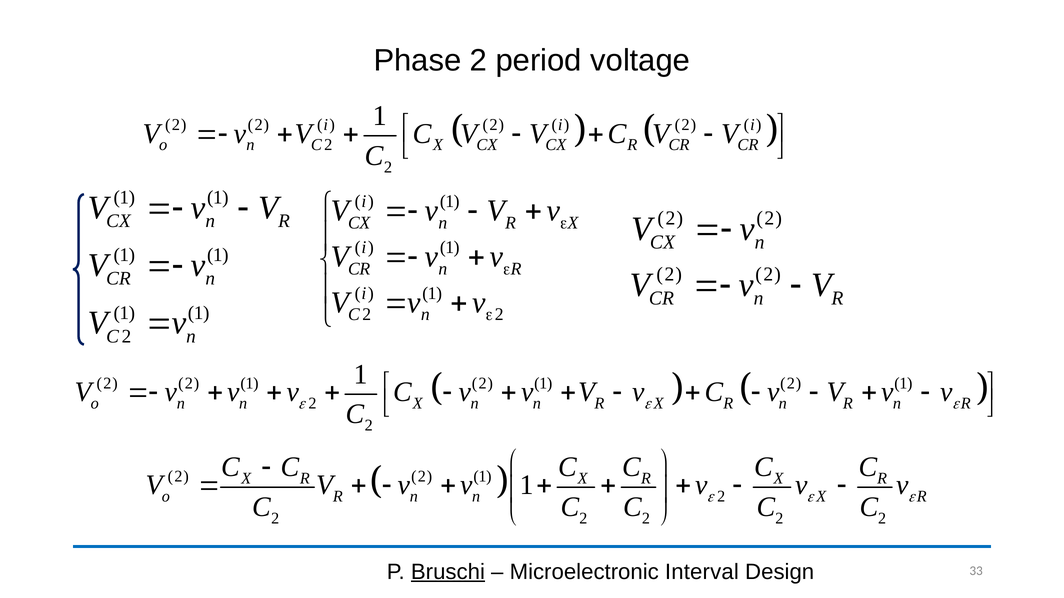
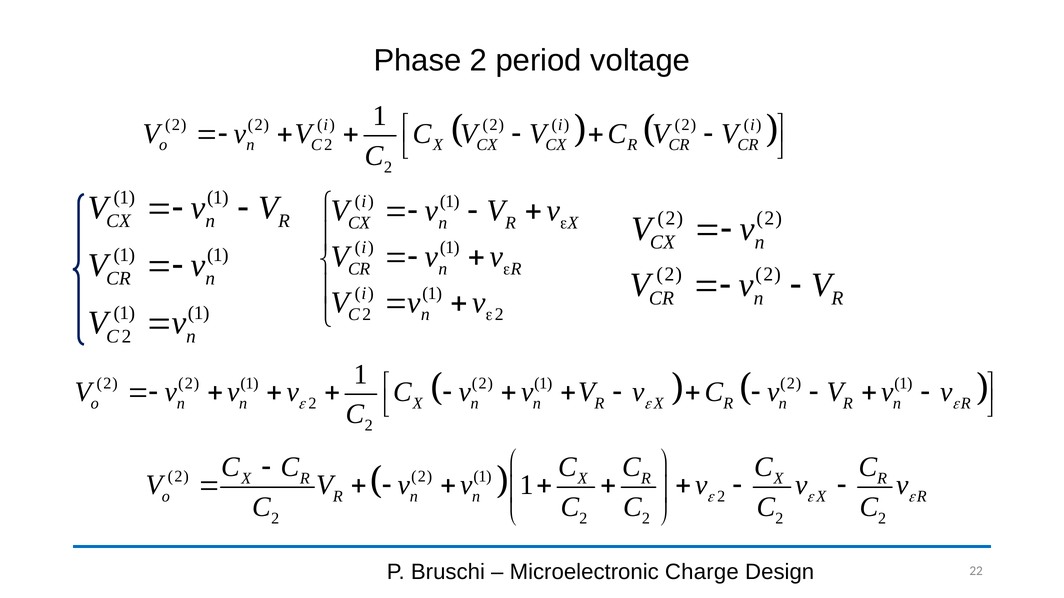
Bruschi underline: present -> none (448, 572)
Interval: Interval -> Charge (702, 572)
33: 33 -> 22 (976, 571)
